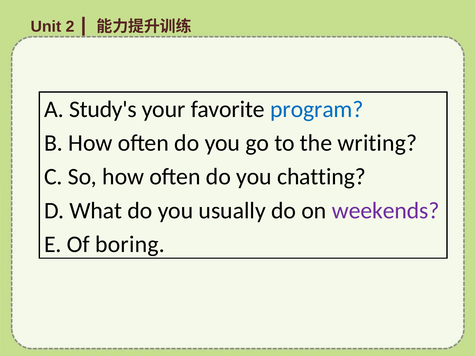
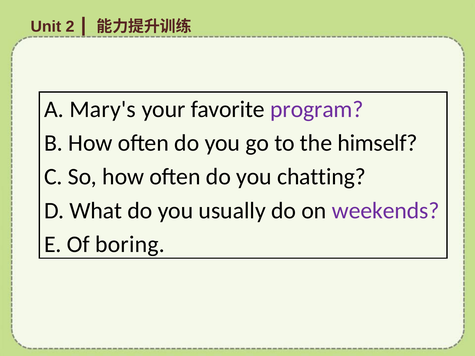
Study's: Study's -> Mary's (103, 109)
program colour: blue -> purple (317, 109)
writing: writing -> himself (377, 143)
